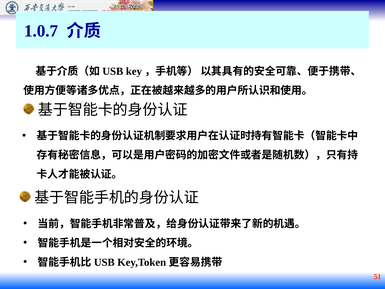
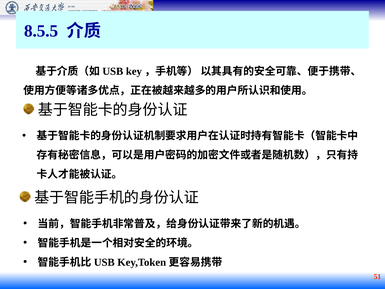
1.0.7: 1.0.7 -> 8.5.5 (41, 31)
